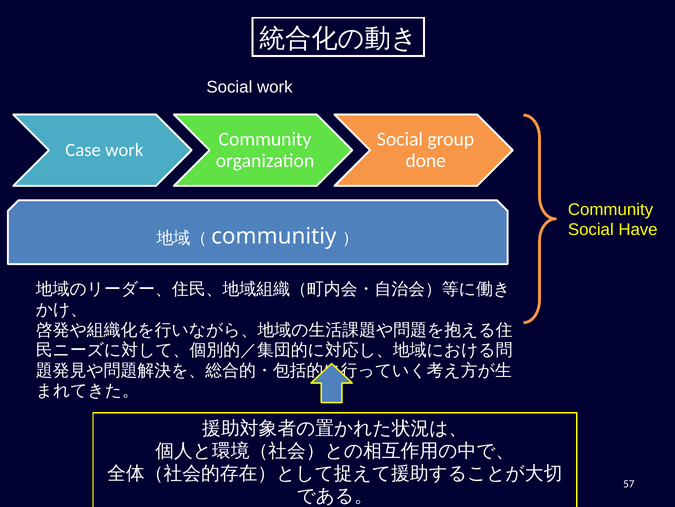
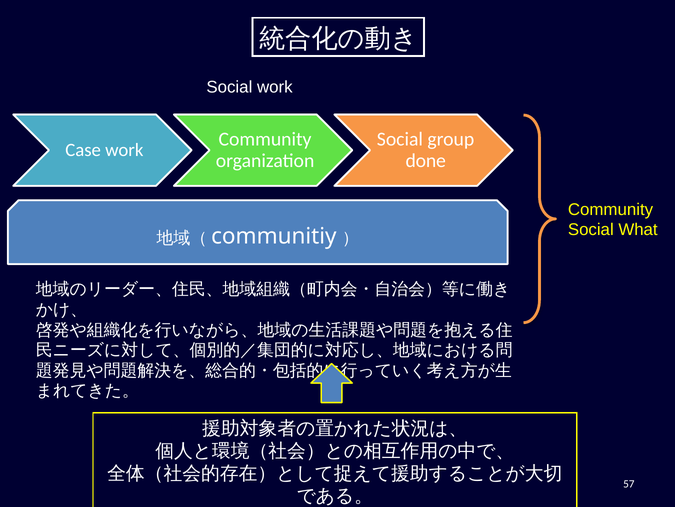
Have: Have -> What (638, 230)
